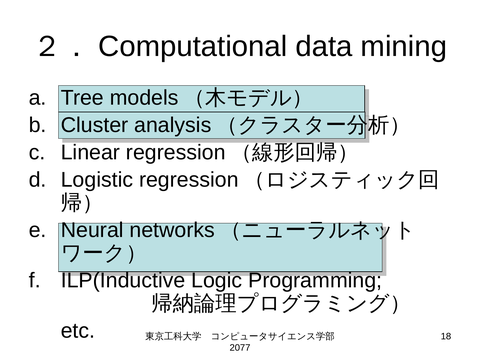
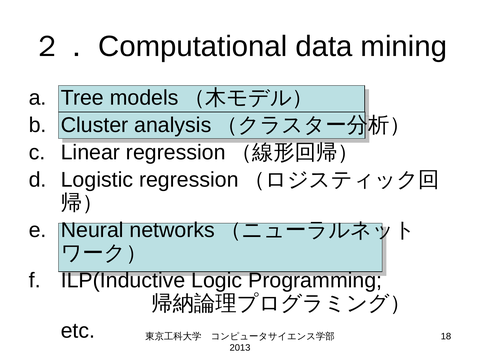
2077: 2077 -> 2013 (240, 348)
